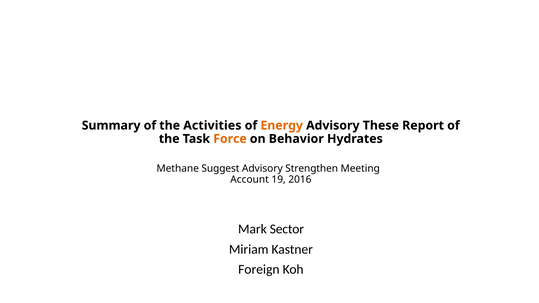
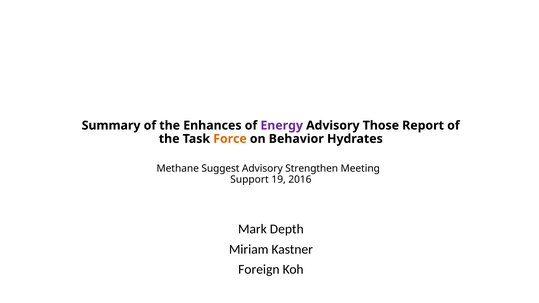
Activities: Activities -> Enhances (212, 126)
Energy colour: orange -> purple (282, 126)
These: These -> Those (381, 126)
Account: Account -> Support (250, 180)
Sector: Sector -> Depth (287, 229)
